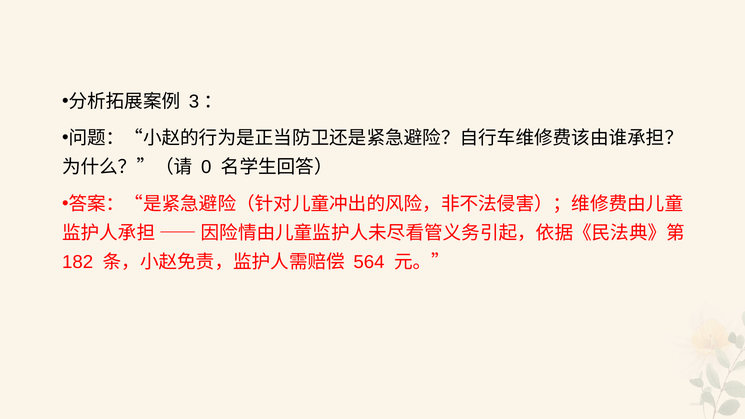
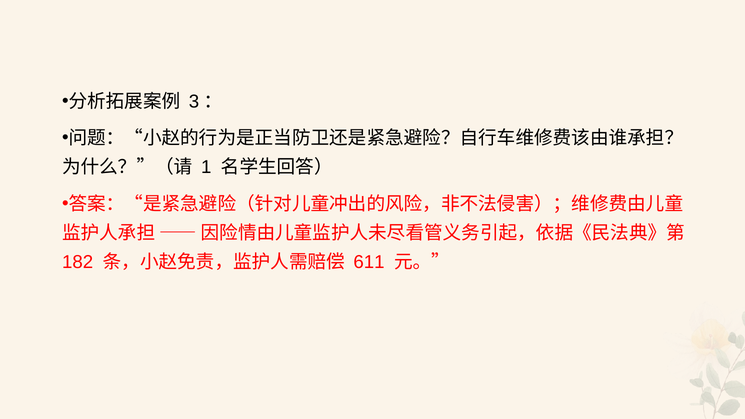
0: 0 -> 1 (206, 167)
564: 564 -> 611 (369, 262)
